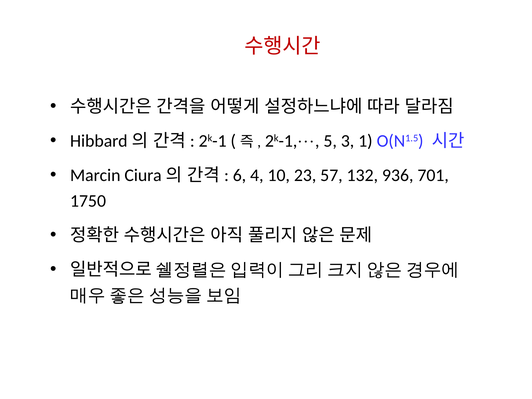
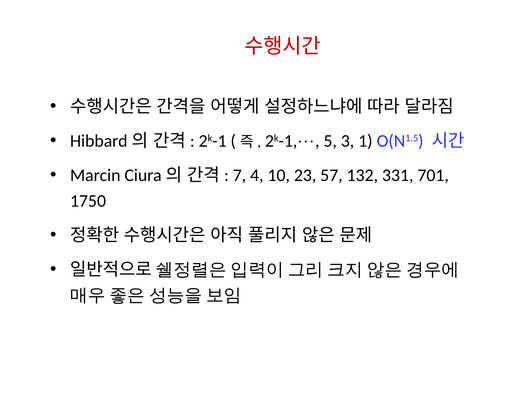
6: 6 -> 7 (239, 175)
936: 936 -> 331 (398, 175)
